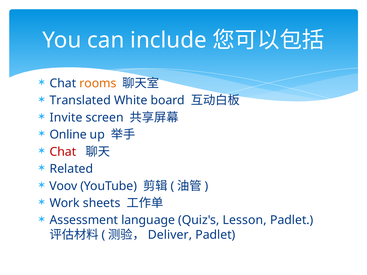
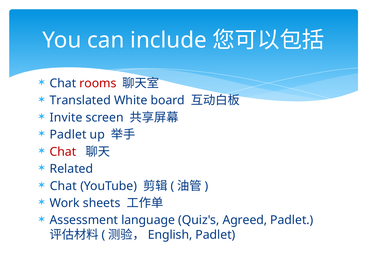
rooms colour: orange -> red (98, 83)
Online: Online -> Padlet (68, 135)
Voov: Voov -> Chat (63, 186)
Lesson: Lesson -> Agreed (245, 220)
Deliver: Deliver -> English (170, 235)
